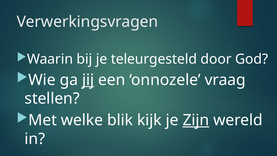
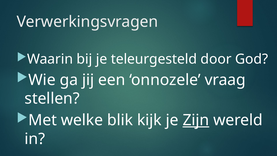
jij underline: present -> none (88, 80)
